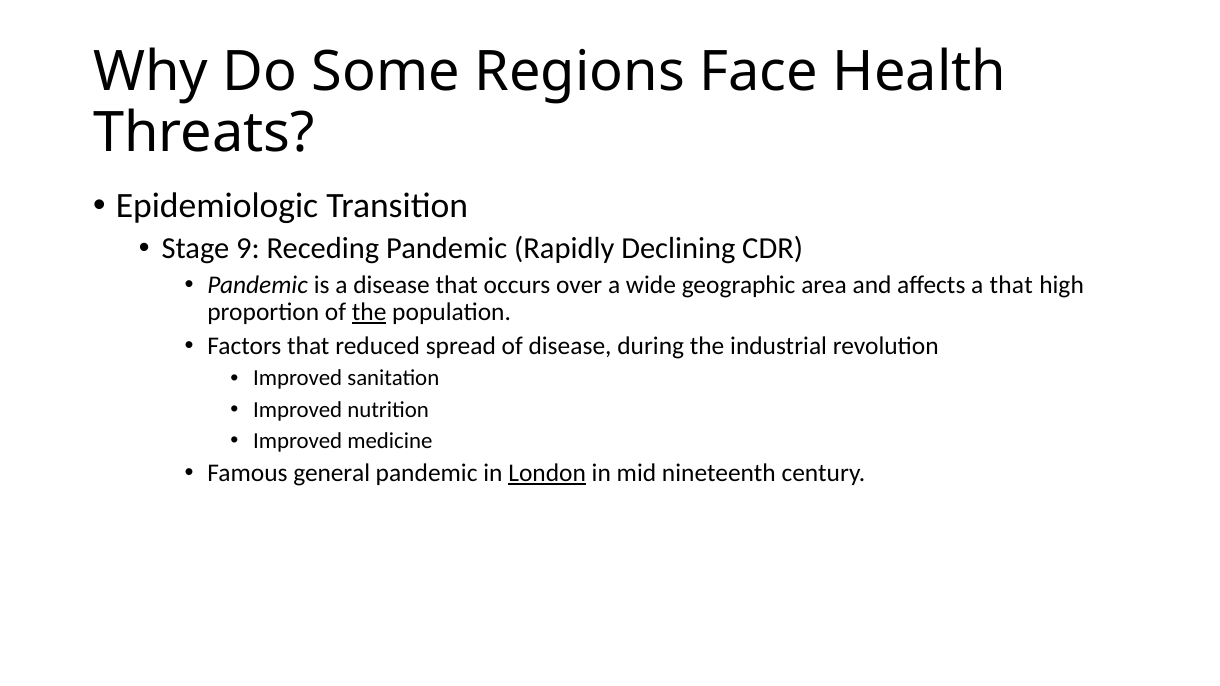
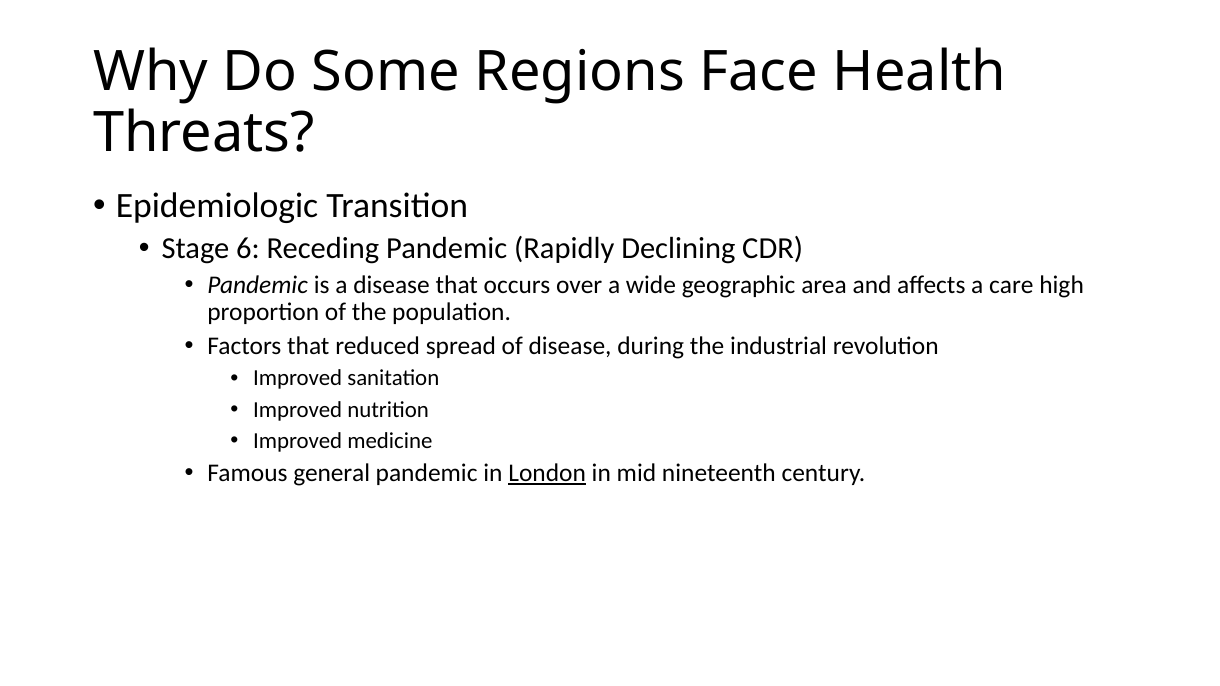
9: 9 -> 6 (248, 248)
a that: that -> care (1011, 285)
the underline: present -> none (369, 312)
